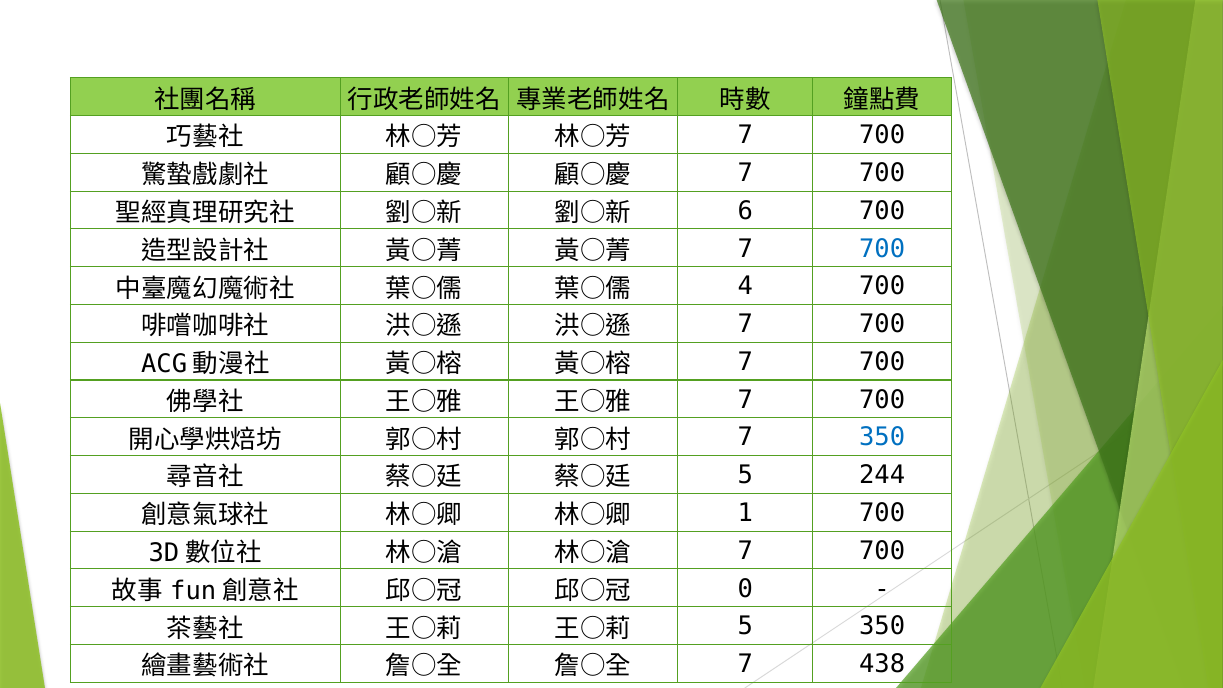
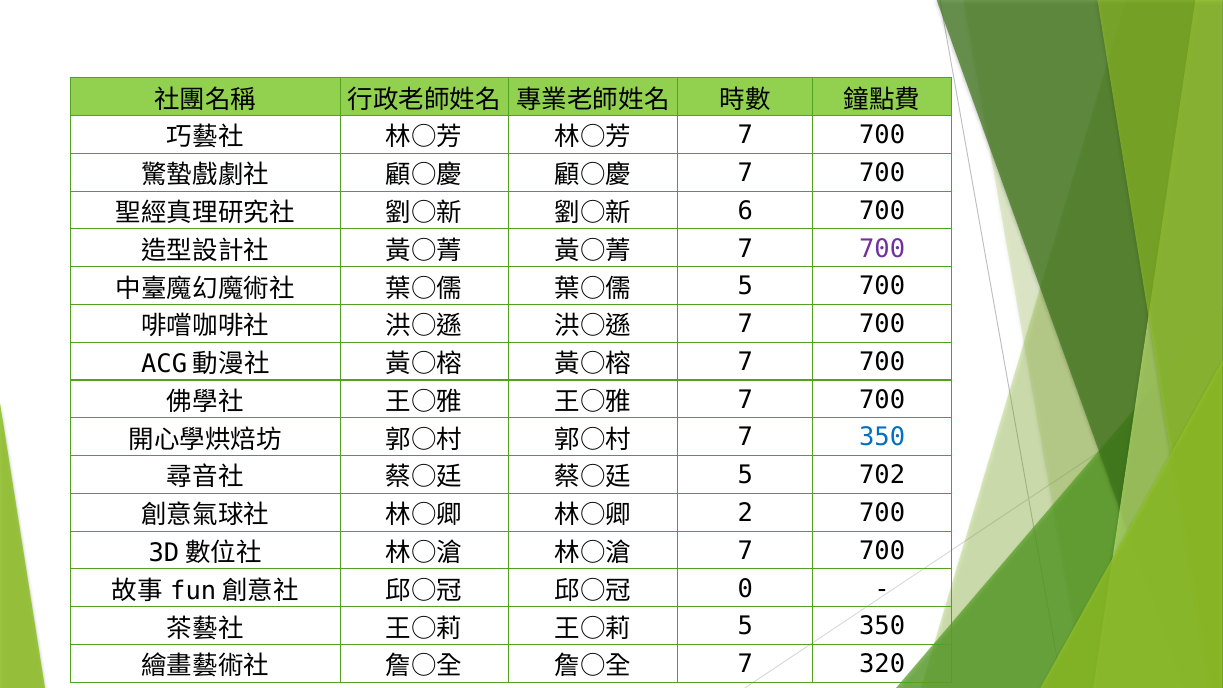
700 colour: blue -> purple (882, 249)
4: 4 -> 5 (745, 286)
244: 244 -> 702 (882, 475)
1: 1 -> 2 (745, 513)
438: 438 -> 320 (882, 664)
